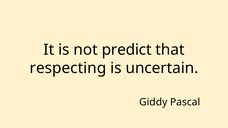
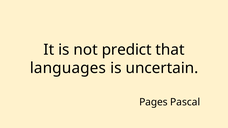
respecting: respecting -> languages (68, 68)
Giddy: Giddy -> Pages (153, 102)
